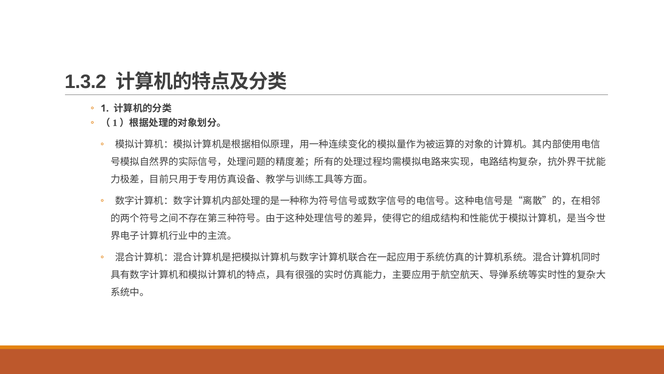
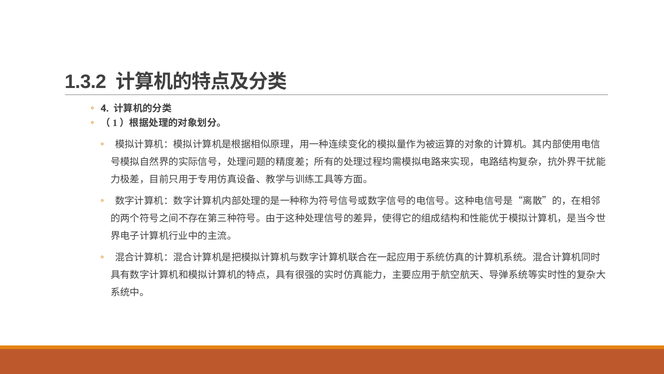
1: 1 -> 4 (105, 108)
